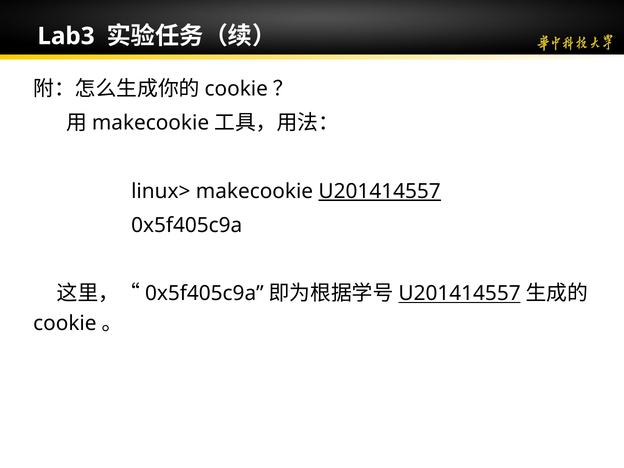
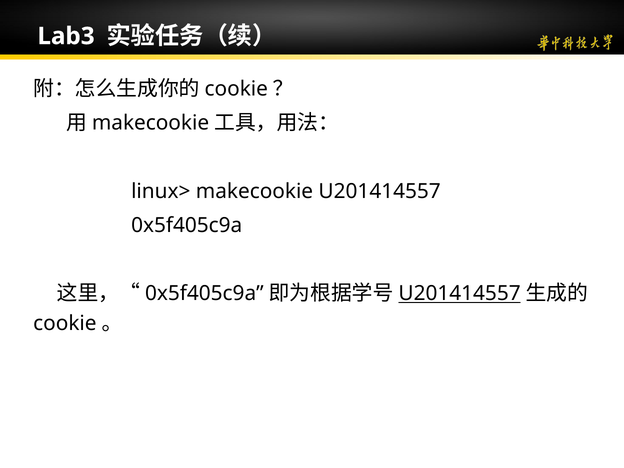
U201414557 underline: present -> none (380, 191)
